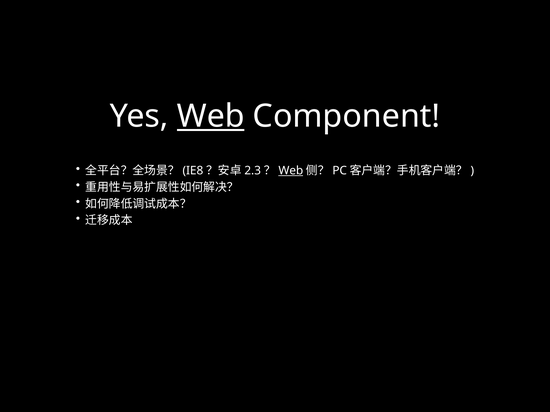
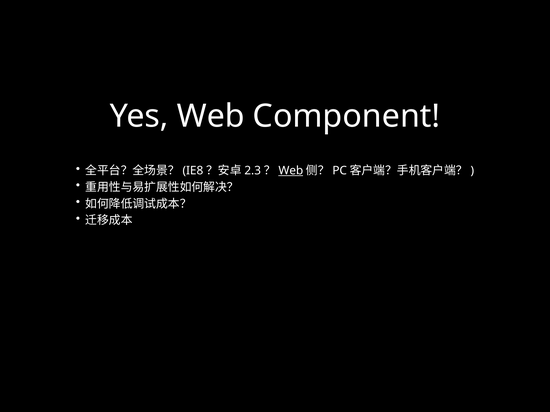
Web underline: present -> none (211, 116)
